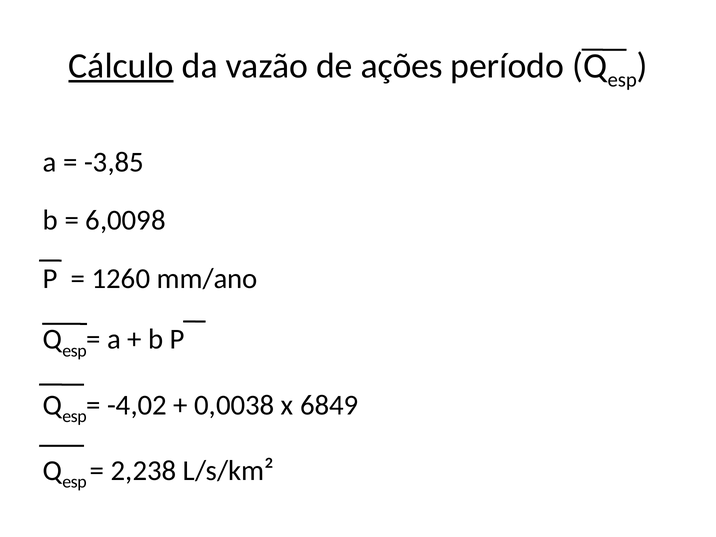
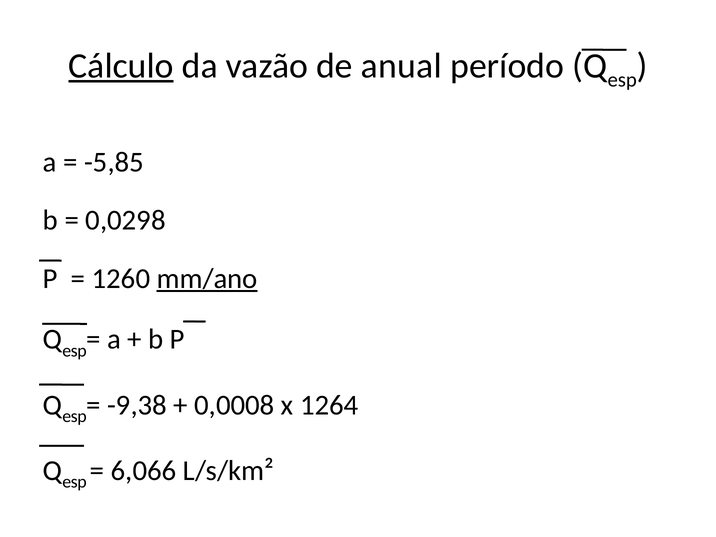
ações: ações -> anual (401, 66)
-3,85: -3,85 -> -5,85 (114, 162)
6,0098: 6,0098 -> 0,0298 (126, 220)
mm/ano underline: none -> present (207, 279)
-4,02: -4,02 -> -9,38 (137, 405)
0,0038: 0,0038 -> 0,0008 (234, 405)
6849: 6849 -> 1264 (329, 405)
2,238: 2,238 -> 6,066 (144, 471)
